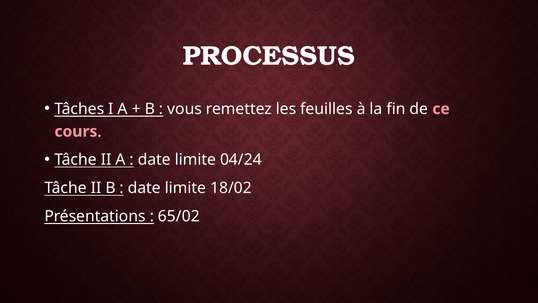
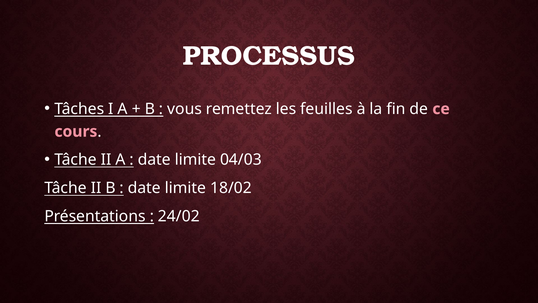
04/24: 04/24 -> 04/03 (241, 160)
65/02: 65/02 -> 24/02 (179, 216)
